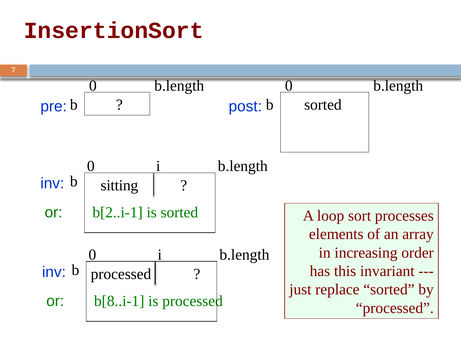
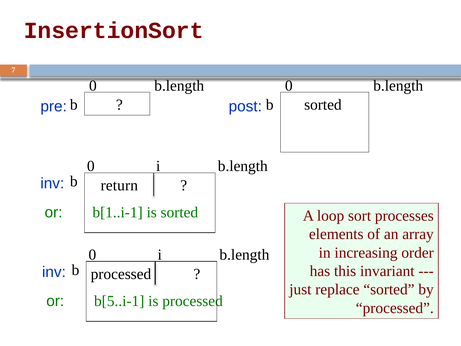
sitting: sitting -> return (119, 185)
b[2..i-1: b[2..i-1 -> b[1..i-1 (118, 212)
b[8..i-1: b[8..i-1 -> b[5..i-1 (119, 301)
